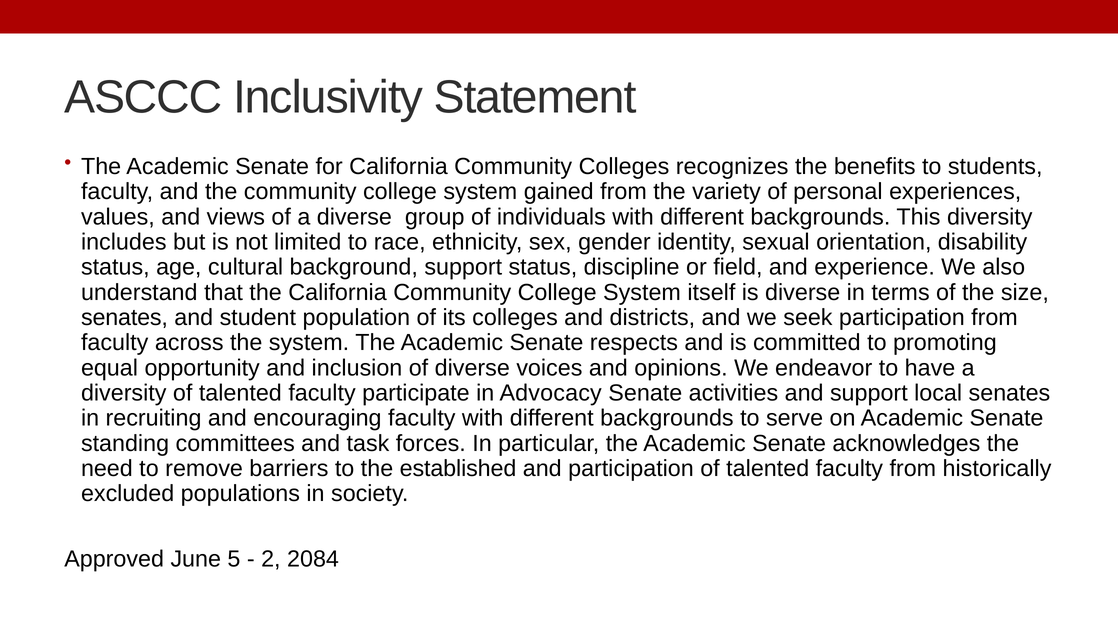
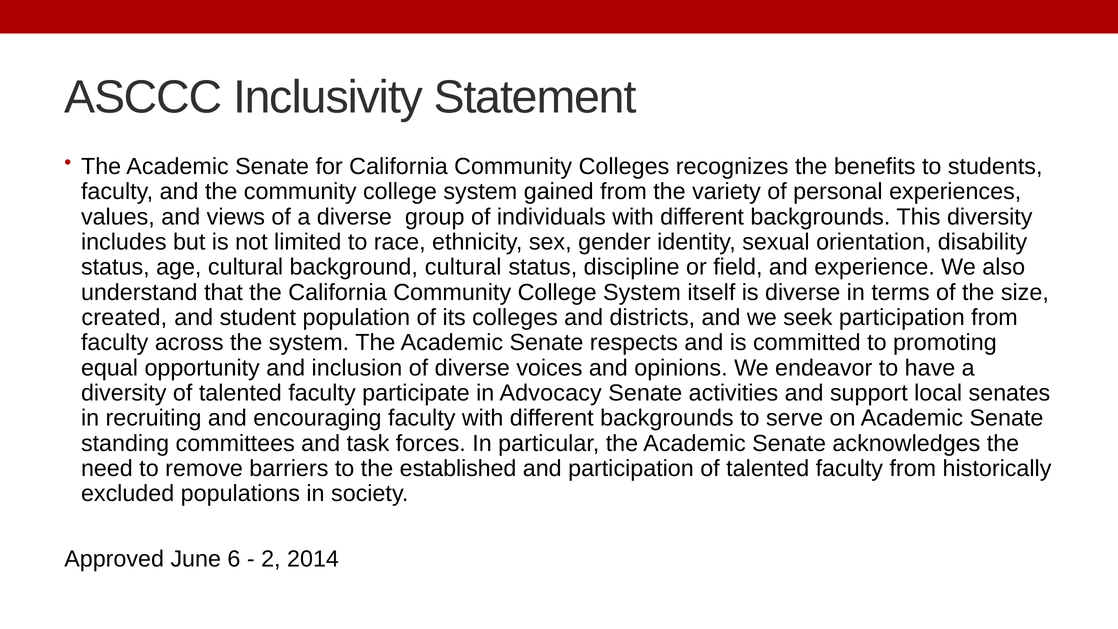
background support: support -> cultural (463, 267)
senates: senates -> created (124, 317)
5: 5 -> 6 (234, 559)
2084: 2084 -> 2014 (313, 559)
